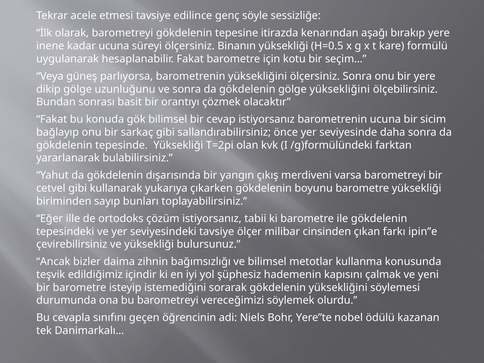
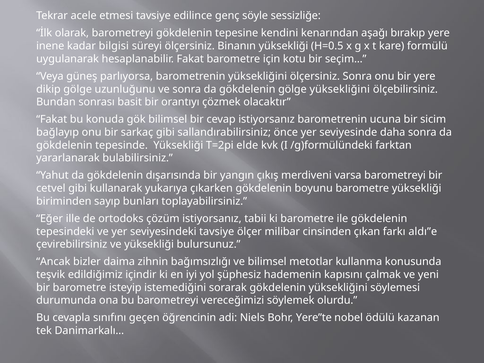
itirazda: itirazda -> kendini (280, 33)
kadar ucuna: ucuna -> bilgisi (114, 46)
olan: olan -> elde (247, 145)
ipin”e: ipin”e -> aldı”e (423, 231)
